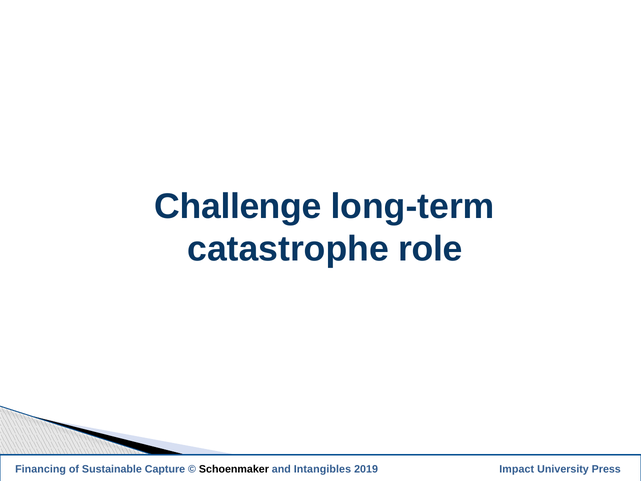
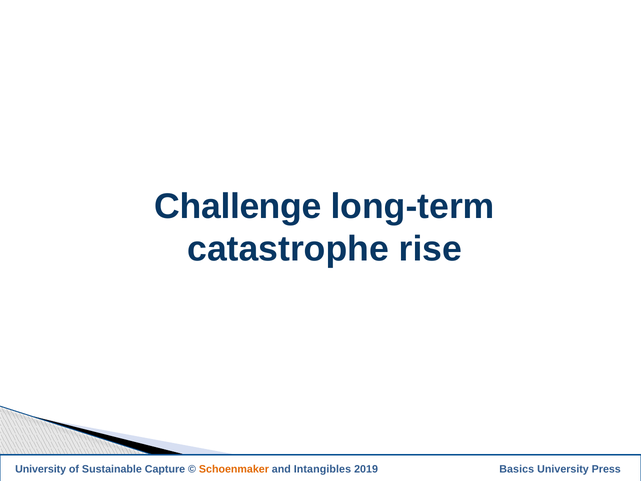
role: role -> rise (430, 249)
Financing: Financing -> University (41, 469)
Schoenmaker colour: black -> orange (234, 469)
Impact: Impact -> Basics (517, 469)
